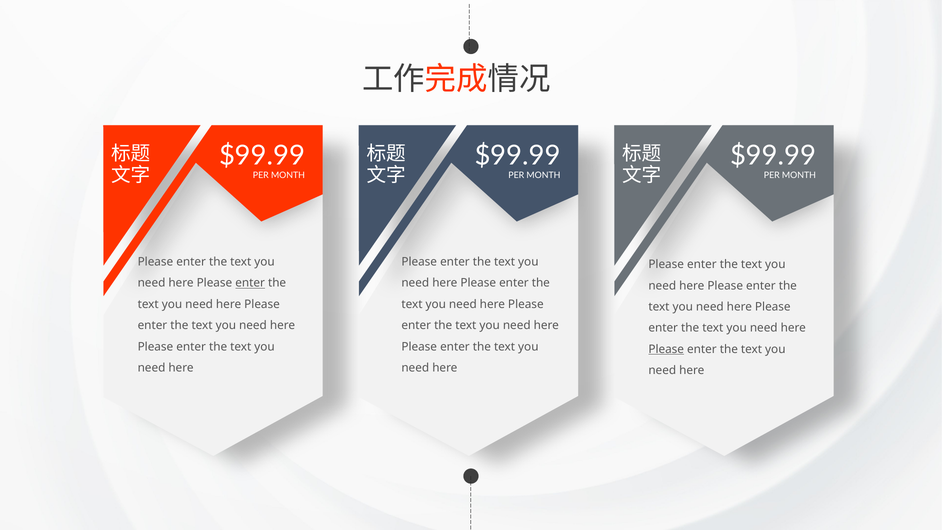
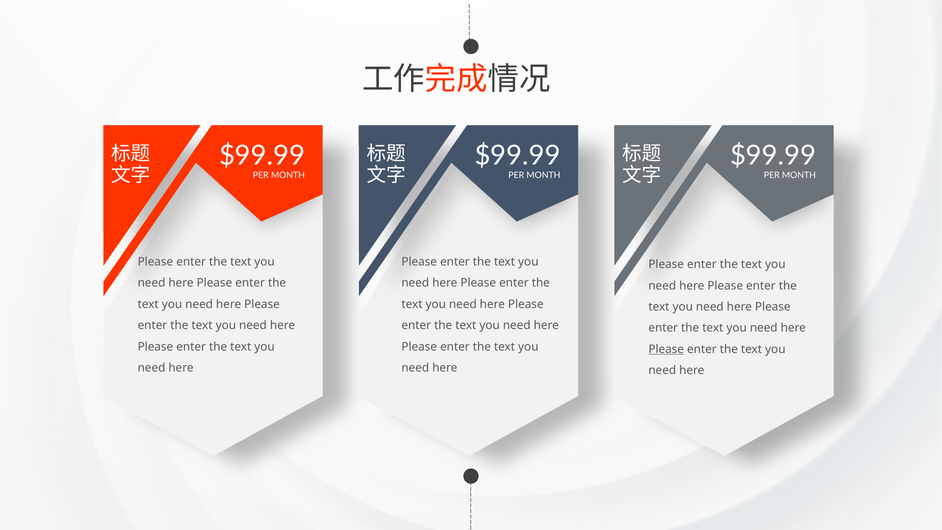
enter underline: present -> none (250, 283)
